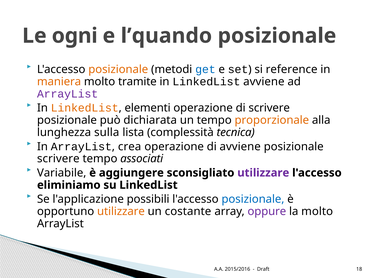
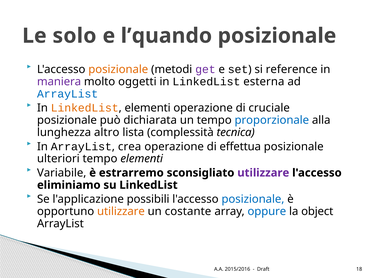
ogni: ogni -> solo (74, 36)
get colour: blue -> purple (205, 70)
maniera colour: orange -> purple (59, 82)
tramite: tramite -> oggetti (137, 82)
LinkedList avviene: avviene -> esterna (264, 82)
ArrayList colour: purple -> blue (68, 94)
di scrivere: scrivere -> cruciale (269, 108)
proporzionale colour: orange -> blue (272, 120)
sulla: sulla -> altro (107, 133)
di avviene: avviene -> effettua (240, 147)
scrivere: scrivere -> ulteriori (58, 159)
tempo associati: associati -> elementi (142, 159)
aggiungere: aggiungere -> estrarremo (131, 173)
oppure colour: purple -> blue (267, 212)
la molto: molto -> object (317, 212)
